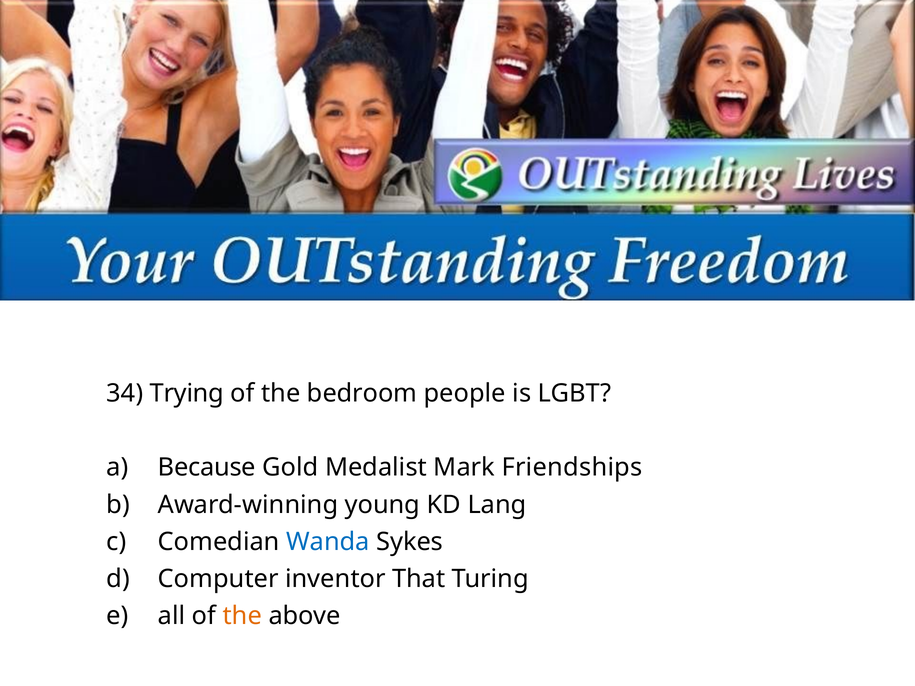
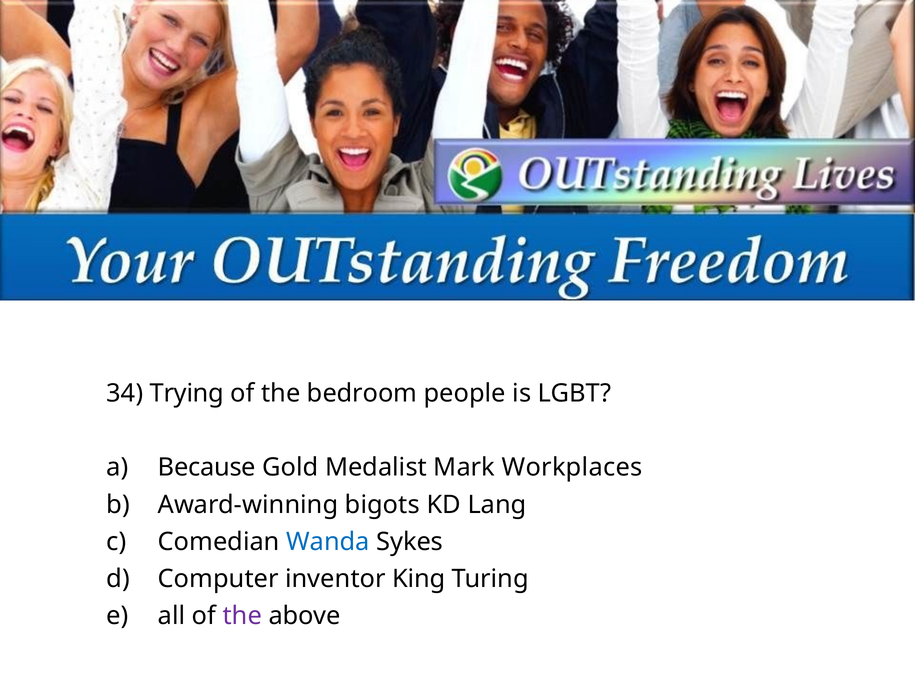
Friendships: Friendships -> Workplaces (572, 468)
young: young -> bigots (382, 505)
That: That -> King (419, 579)
the colour: orange -> purple (242, 616)
